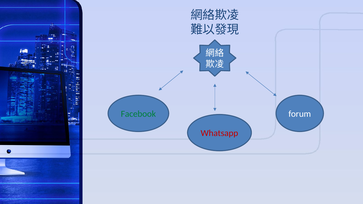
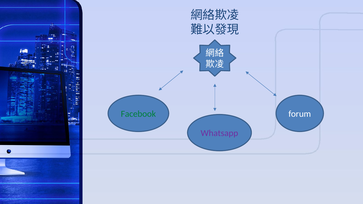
Whatsapp colour: red -> purple (219, 133)
